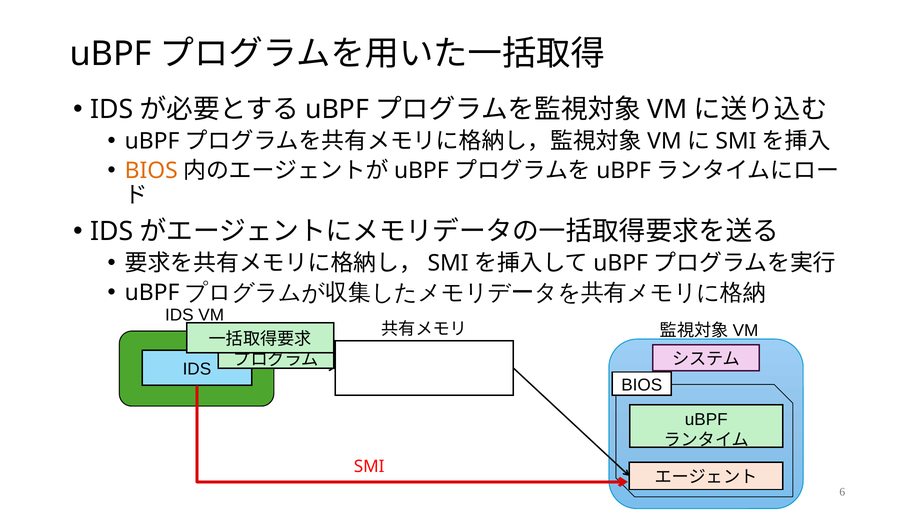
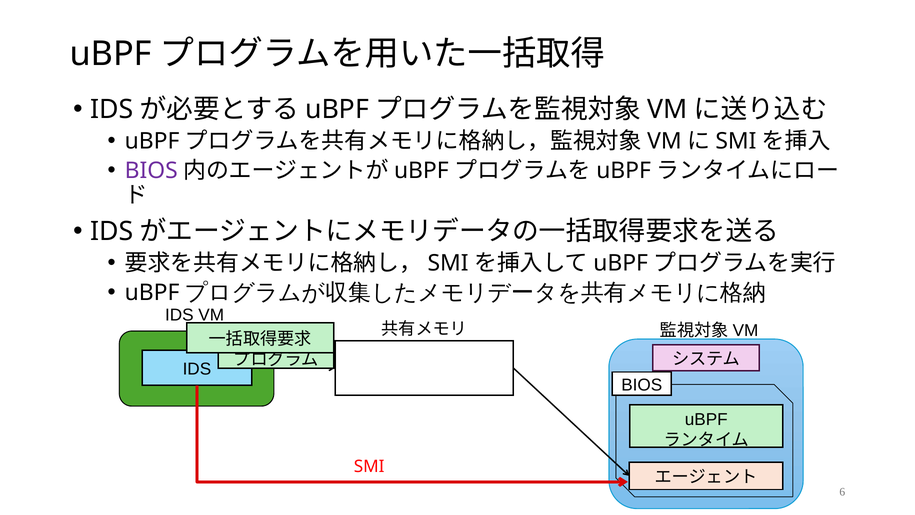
BIOS colour: orange -> purple (151, 170)
